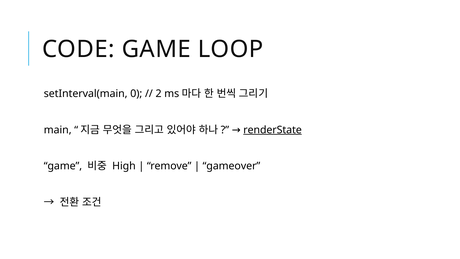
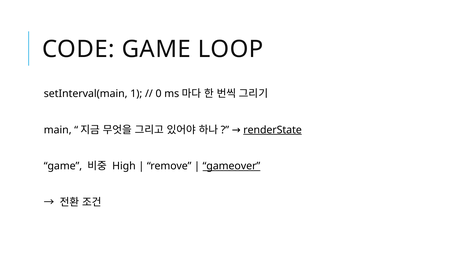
0: 0 -> 1 (136, 94)
2: 2 -> 0 (159, 94)
gameover underline: none -> present (231, 166)
